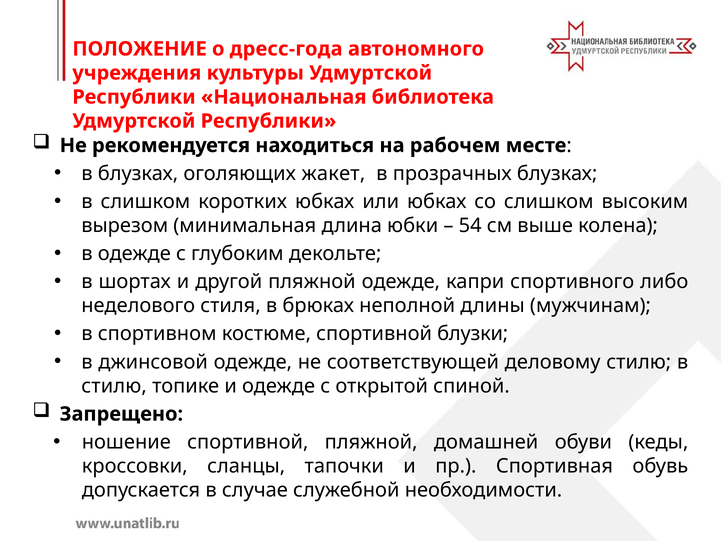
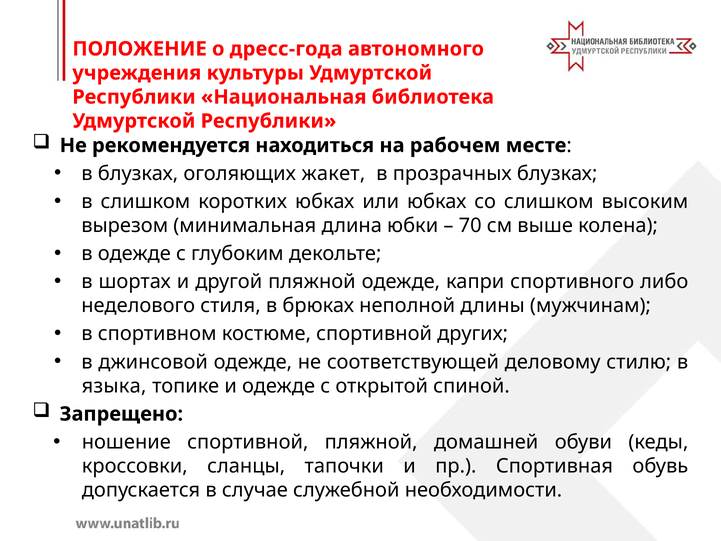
54: 54 -> 70 (470, 226)
блузки: блузки -> других (473, 334)
стилю: стилю -> языка (114, 386)
